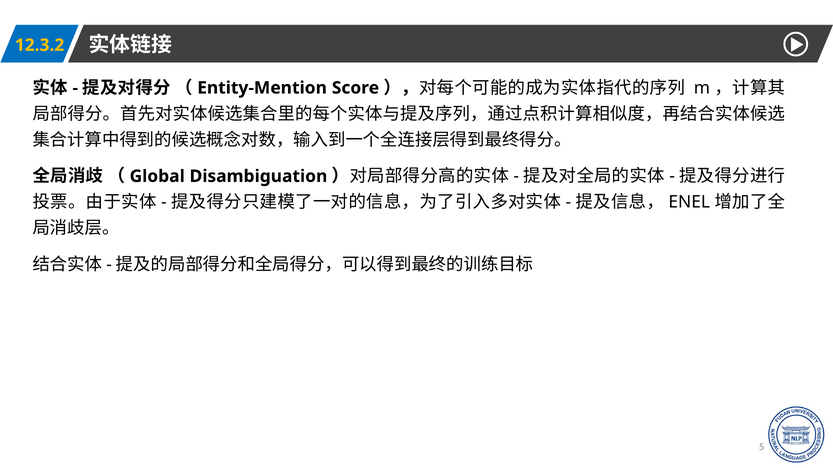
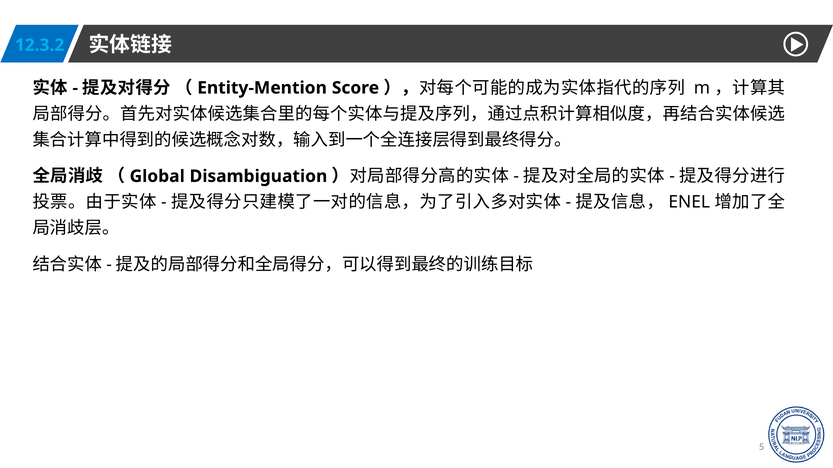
12.3.2 colour: yellow -> light blue (40, 45)
